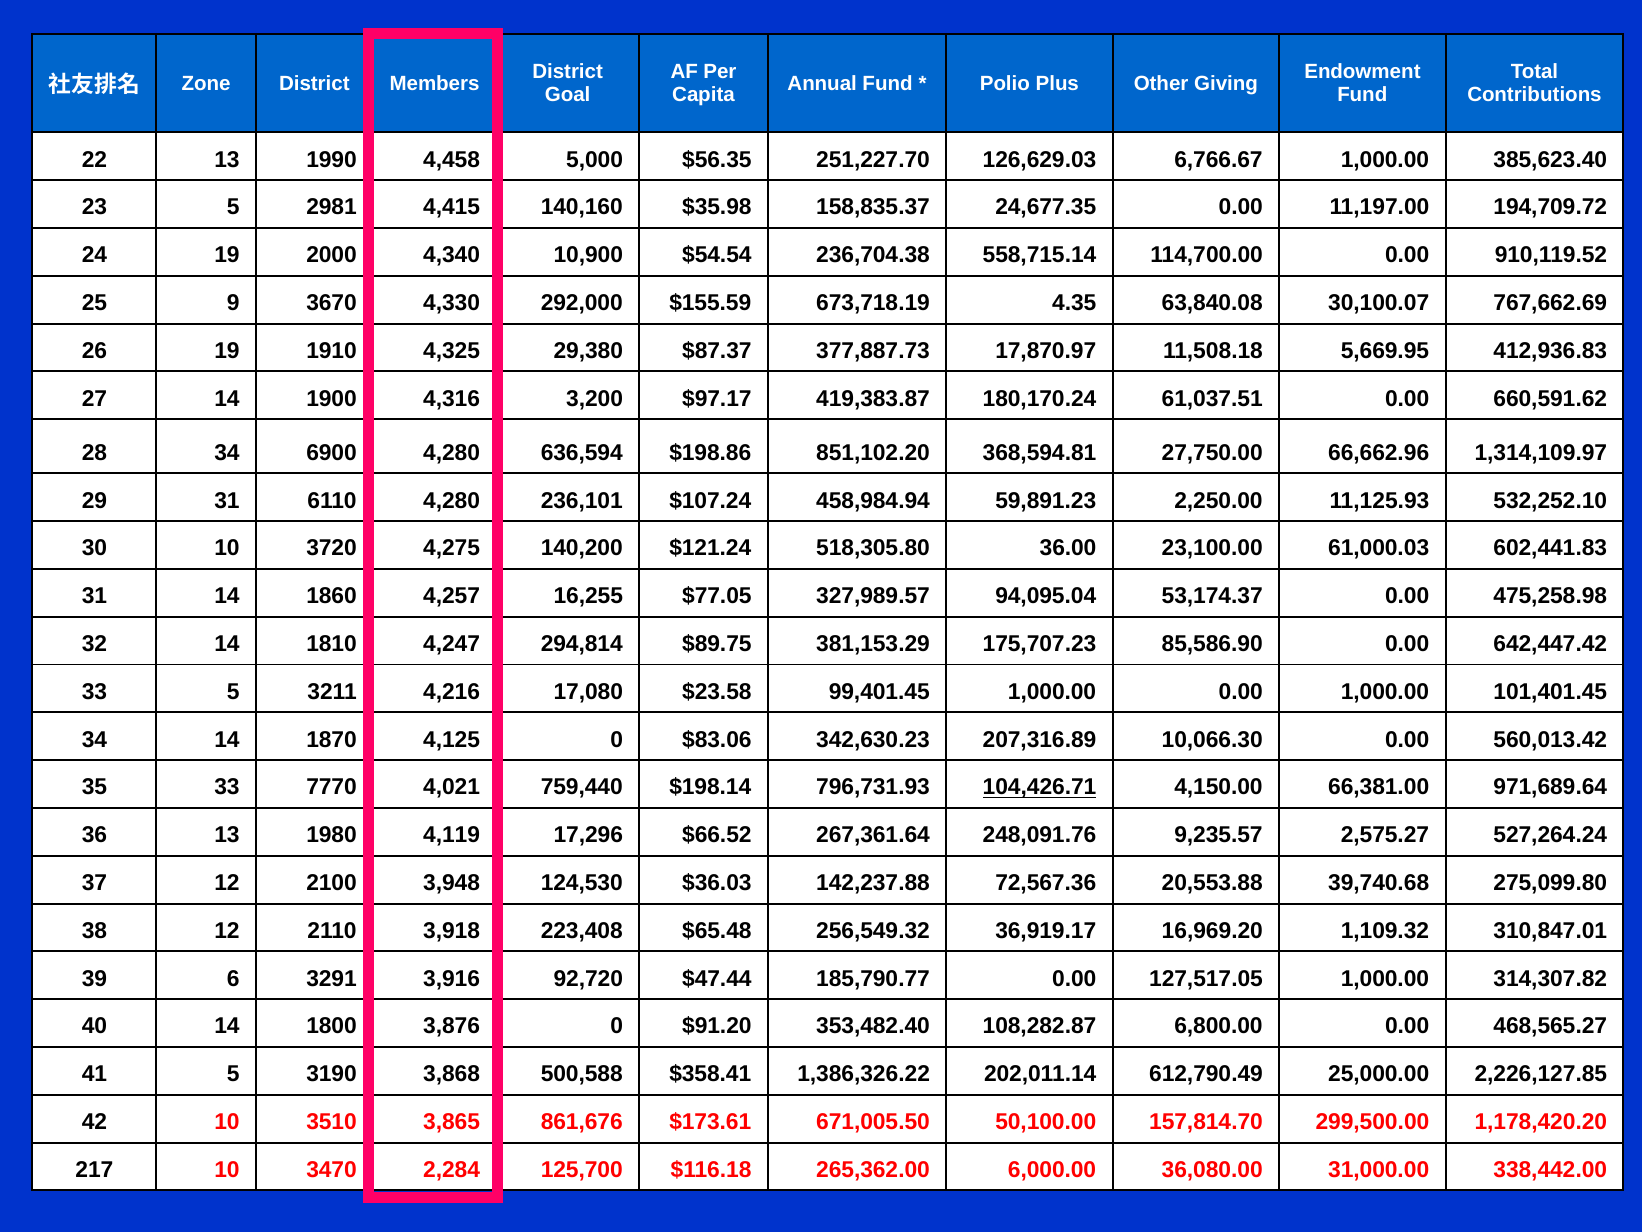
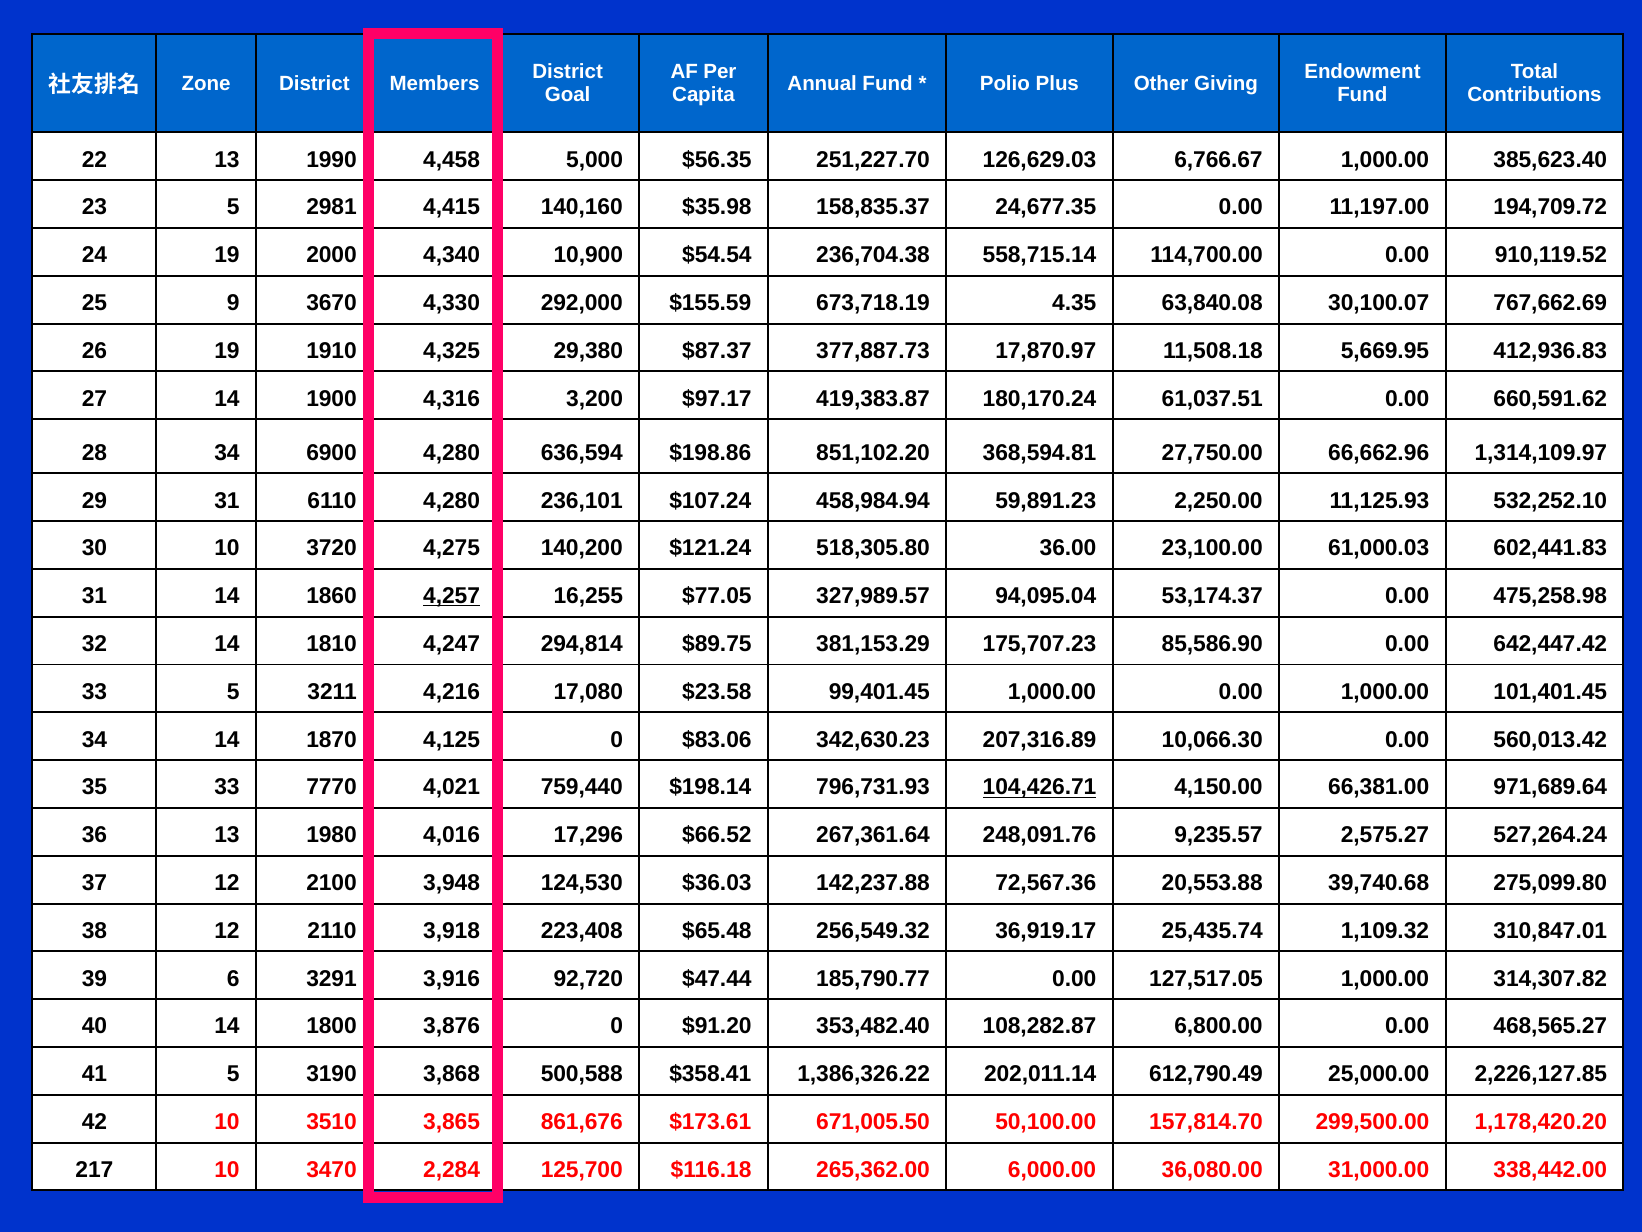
4,257 underline: none -> present (452, 596)
4,119: 4,119 -> 4,016 (452, 835)
16,969.20: 16,969.20 -> 25,435.74 (1212, 930)
